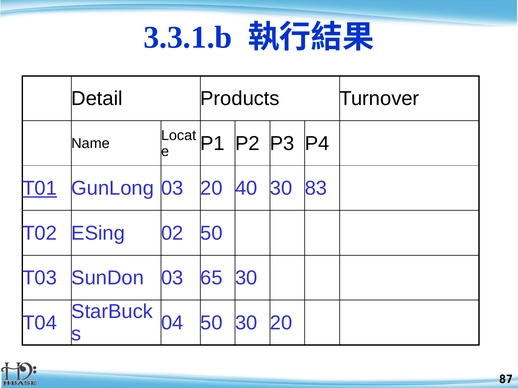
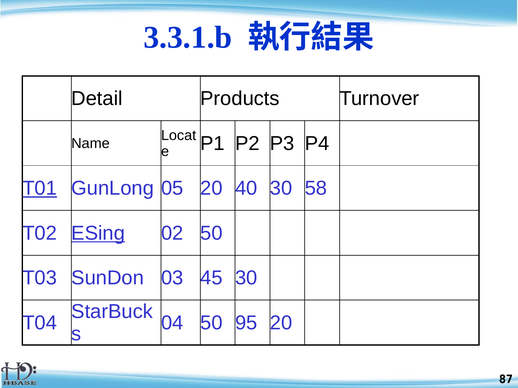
GunLong 03: 03 -> 05 (172, 189)
83: 83 -> 58 (316, 189)
ESing underline: none -> present (98, 233)
65: 65 -> 45 (211, 278)
50 30: 30 -> 95 (246, 323)
